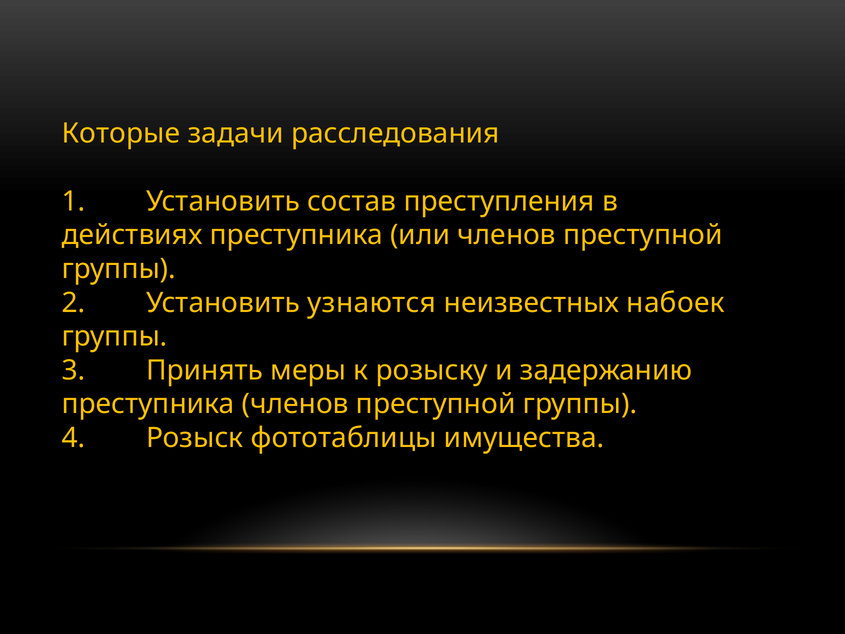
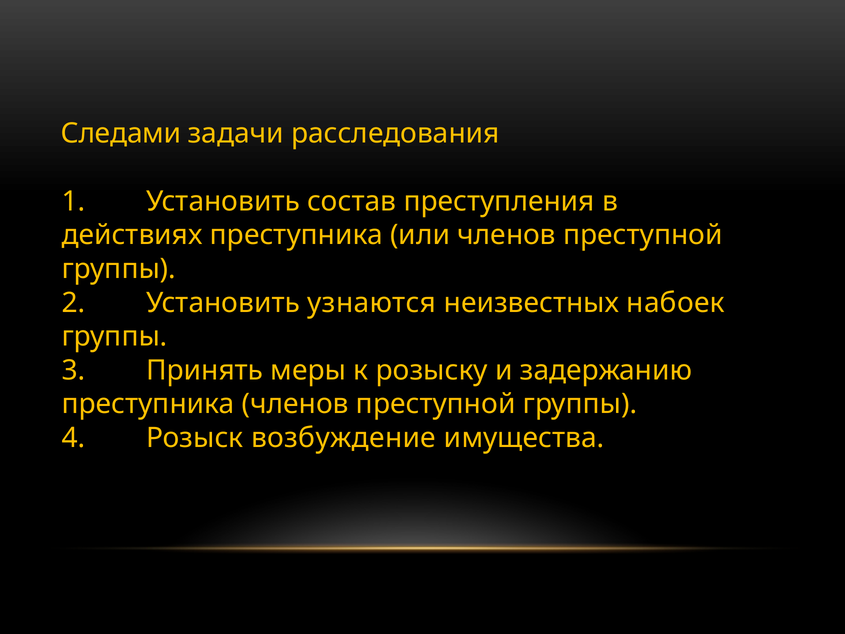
Которые: Которые -> Следами (121, 134)
фототаблицы: фототаблицы -> возбуждение (344, 438)
